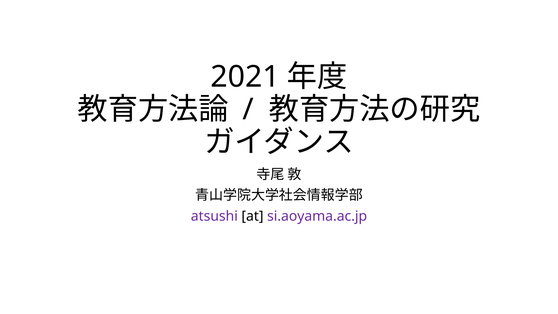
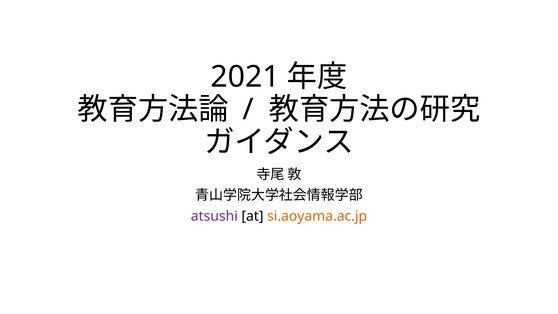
si.aoyama.ac.jp colour: purple -> orange (317, 216)
